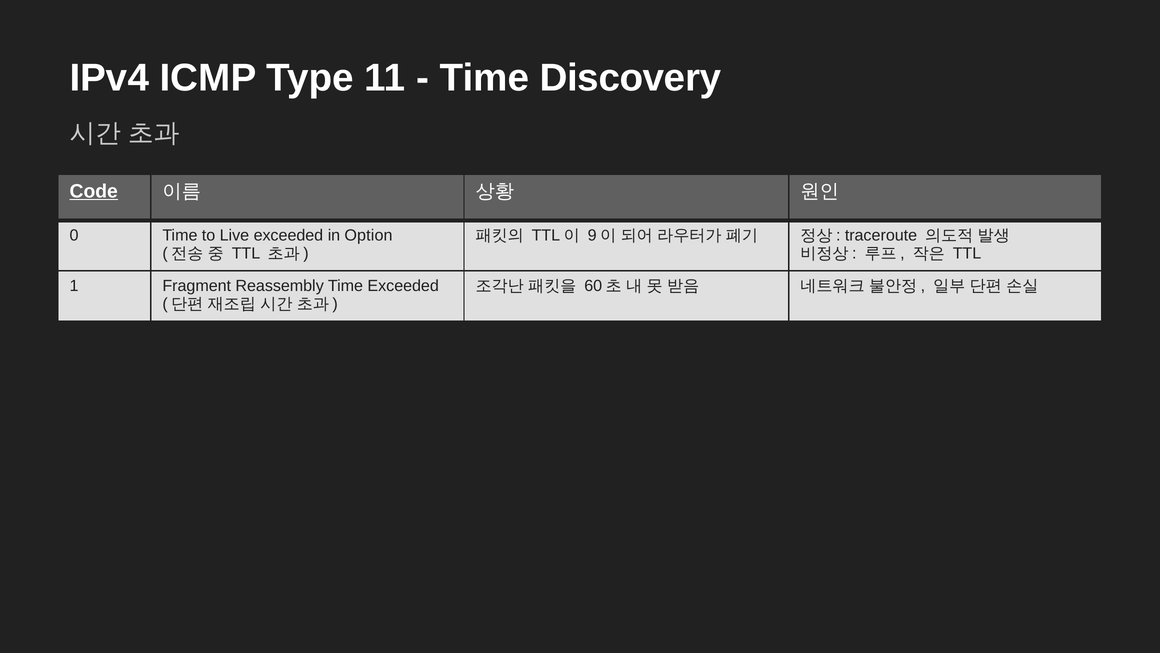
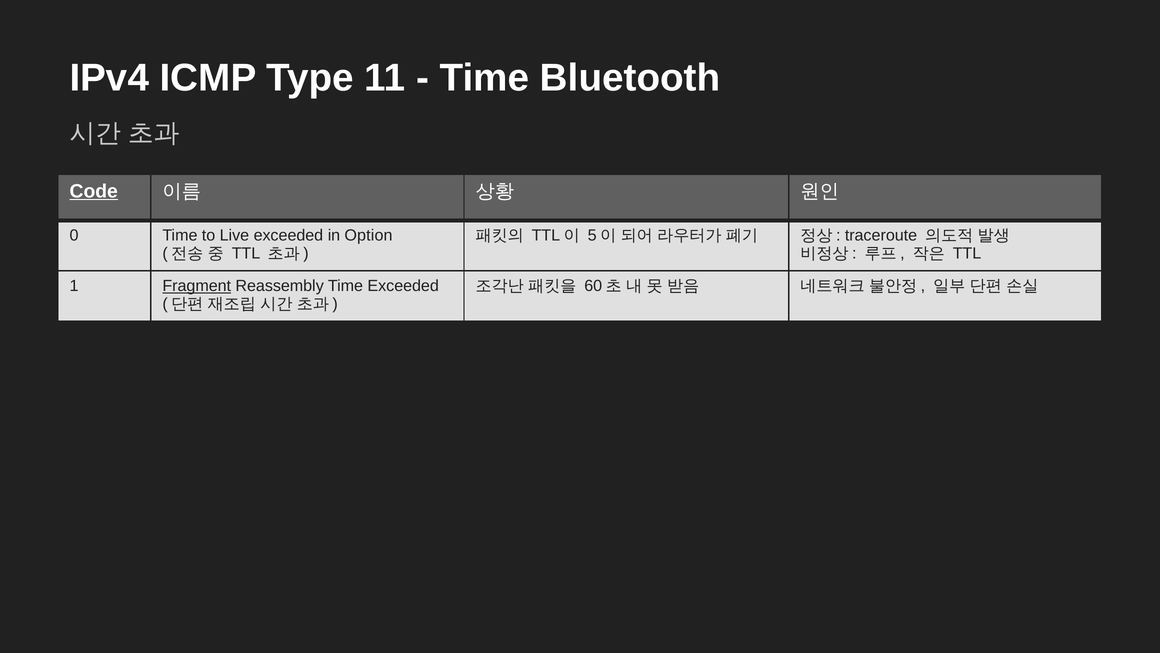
Discovery: Discovery -> Bluetooth (630, 78)
9: 9 -> 5 (592, 235)
Fragment underline: none -> present (197, 286)
